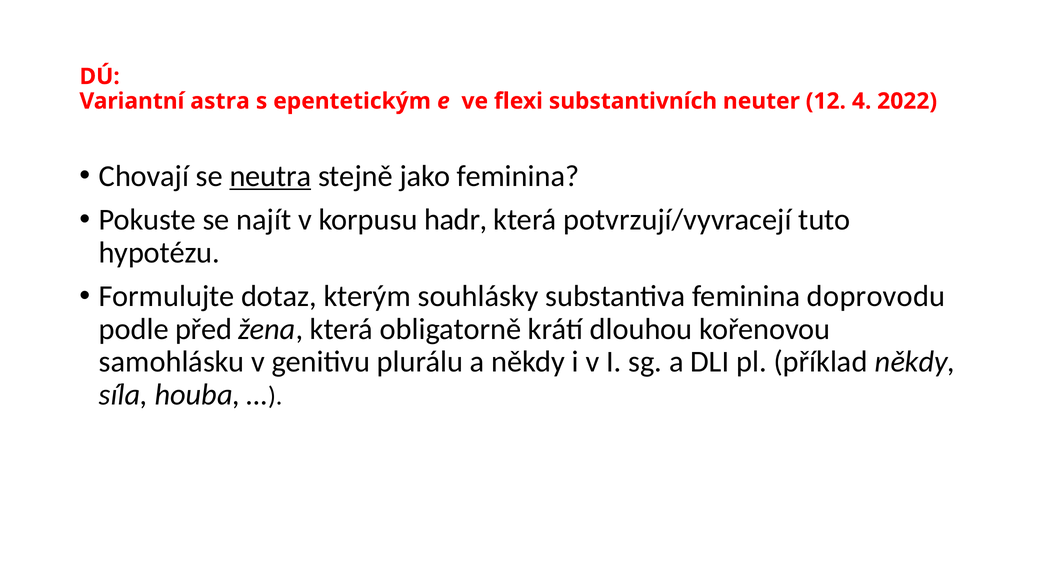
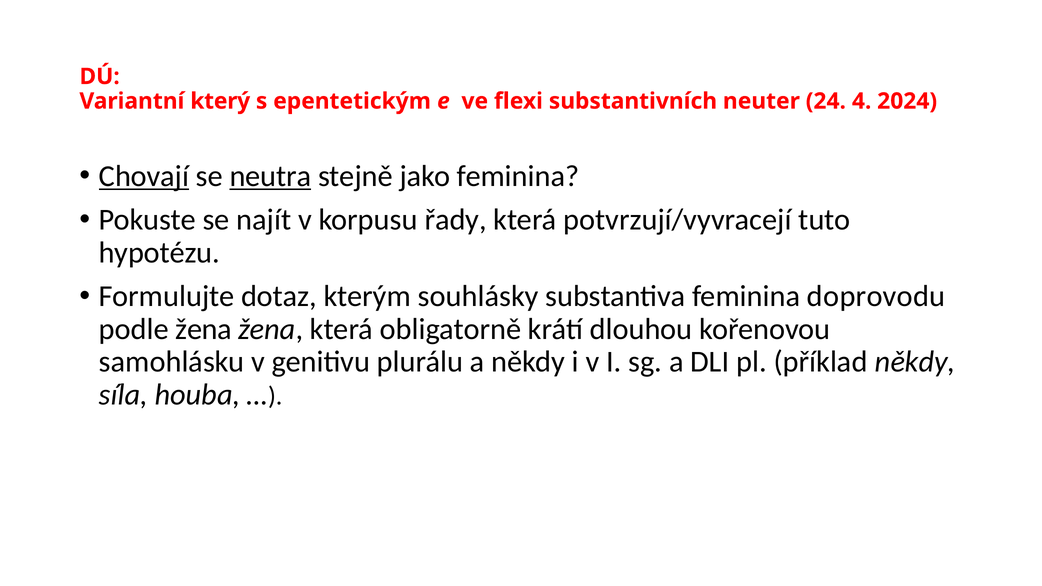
astra: astra -> který (220, 101)
12: 12 -> 24 (826, 101)
2022: 2022 -> 2024 (907, 101)
Chovají underline: none -> present (144, 176)
hadr: hadr -> řady (456, 220)
podle před: před -> žena (204, 329)
